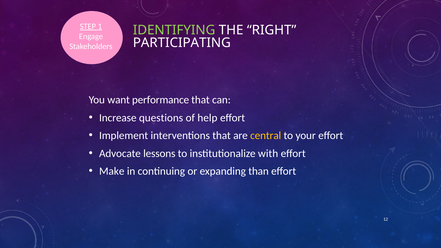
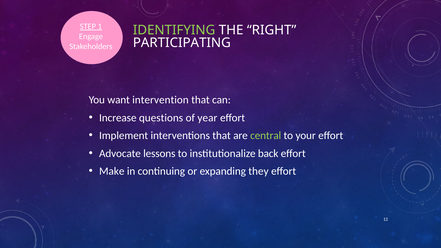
performance: performance -> intervention (160, 100)
help: help -> year (207, 118)
central colour: yellow -> light green (266, 136)
with: with -> back (268, 153)
than: than -> they (258, 171)
